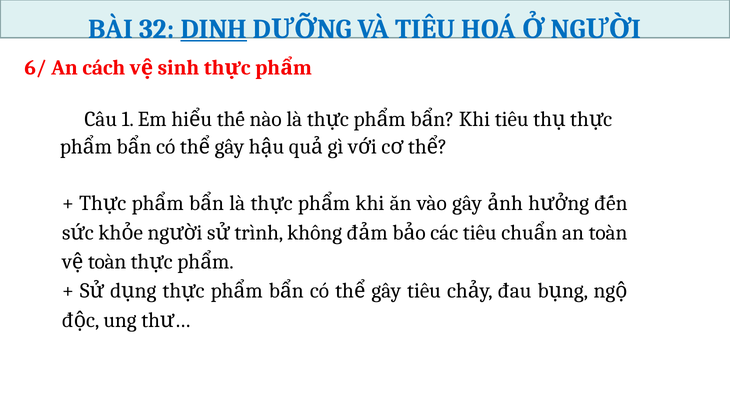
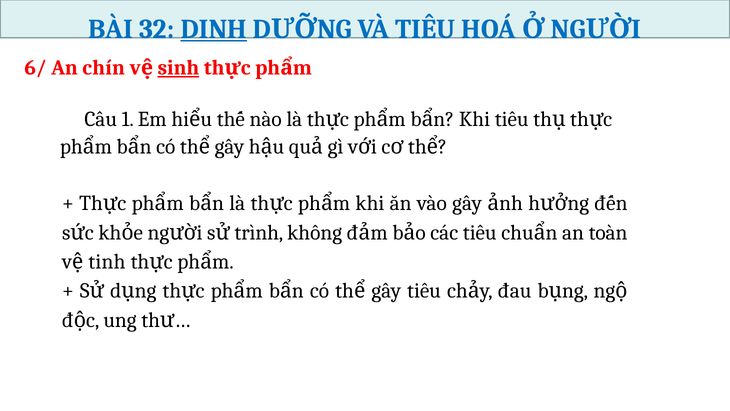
cách: cách -> chín (104, 68)
sinh underline: none -> present (178, 68)
toàn: toàn -> tinh (107, 262)
